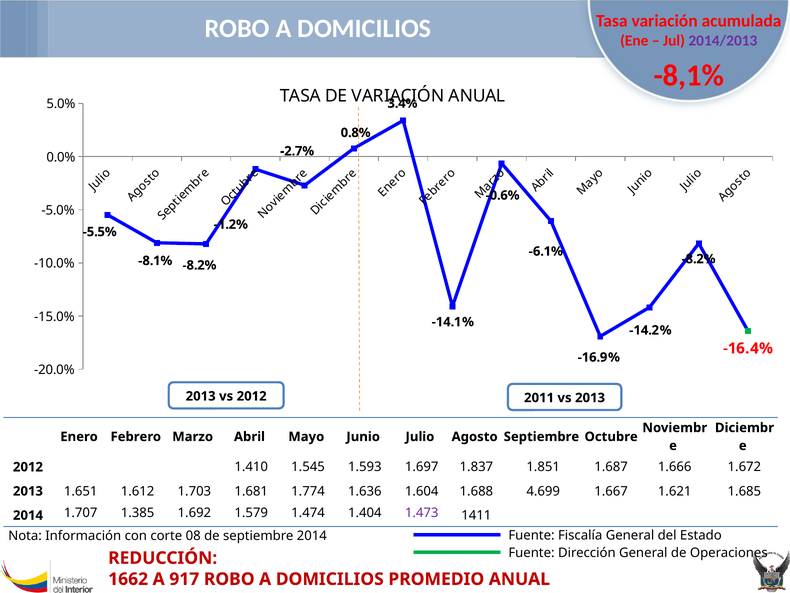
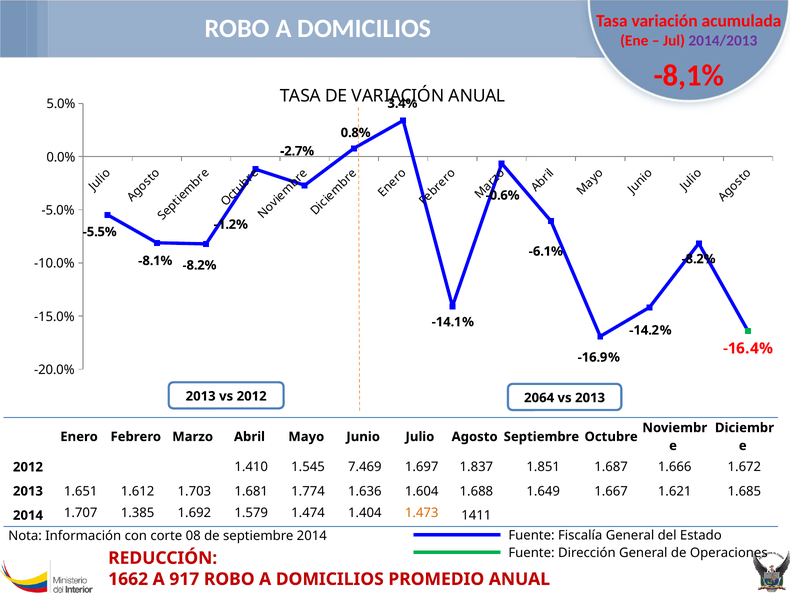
2011: 2011 -> 2064 (539, 398)
1.593: 1.593 -> 7.469 (365, 467)
4.699: 4.699 -> 1.649 (543, 491)
1.473 colour: purple -> orange (422, 512)
